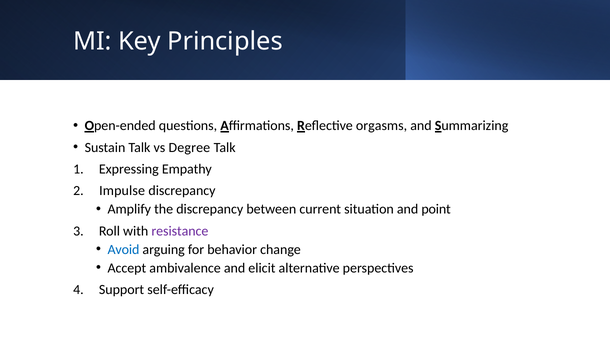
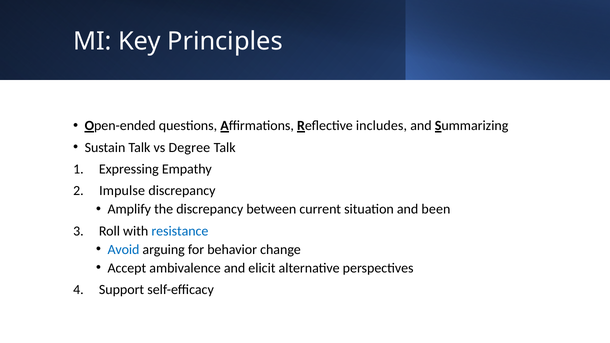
orgasms: orgasms -> includes (381, 126)
point: point -> been (436, 209)
resistance colour: purple -> blue (180, 231)
